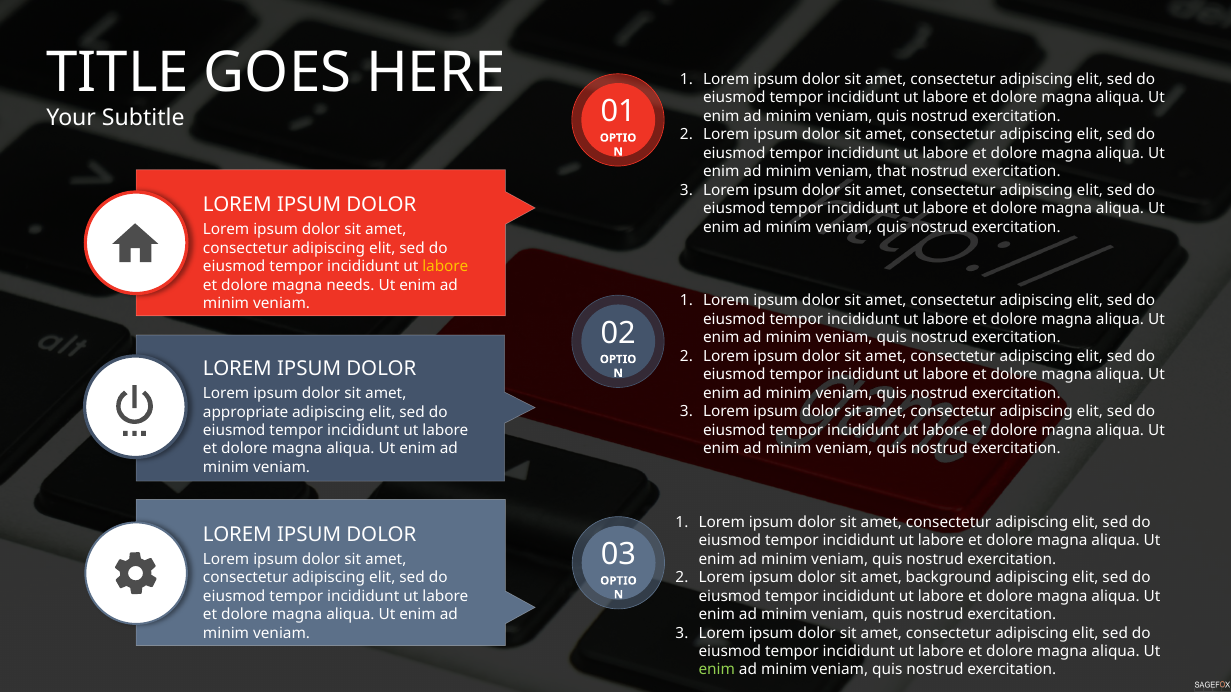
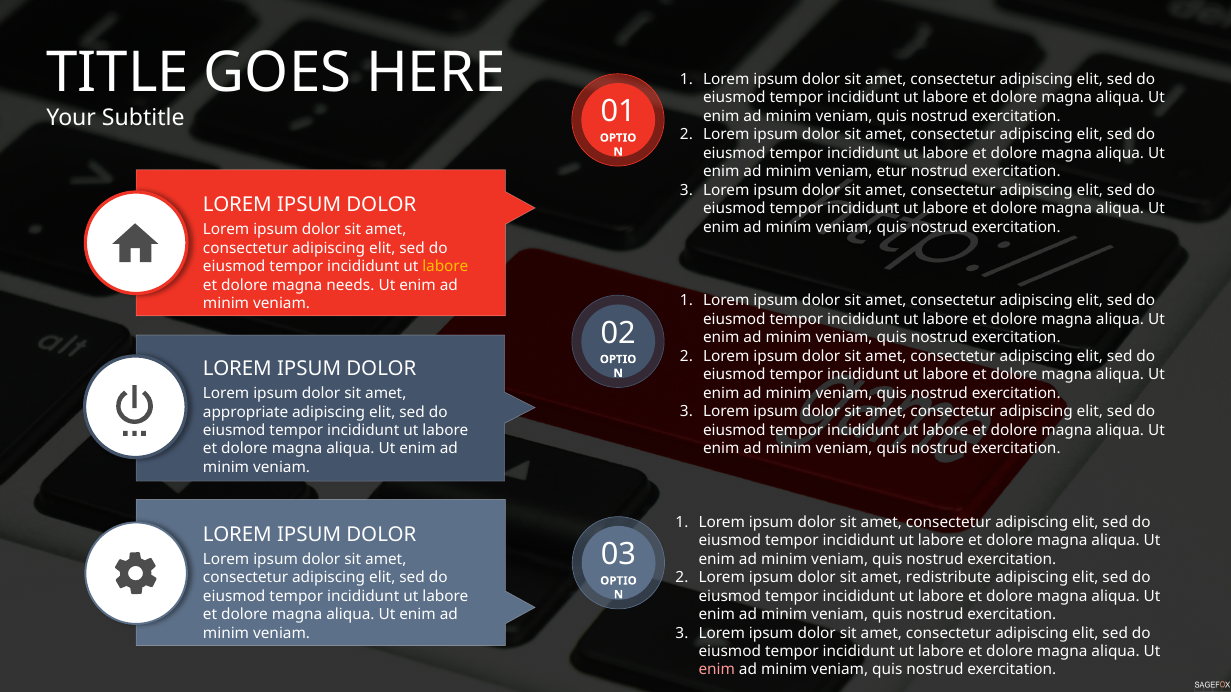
that: that -> etur (892, 172)
background: background -> redistribute (949, 578)
enim colour: light green -> pink (717, 670)
